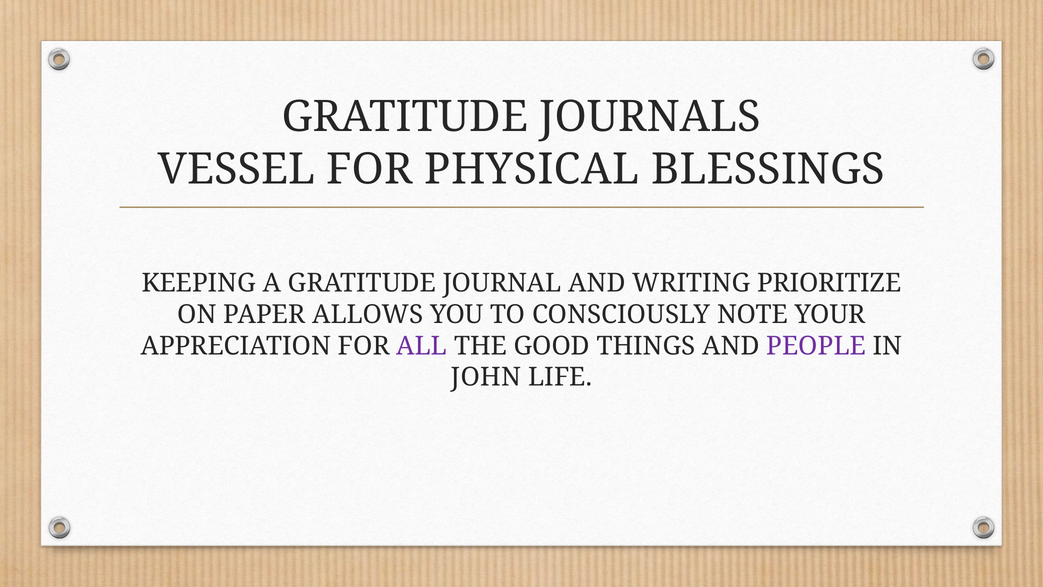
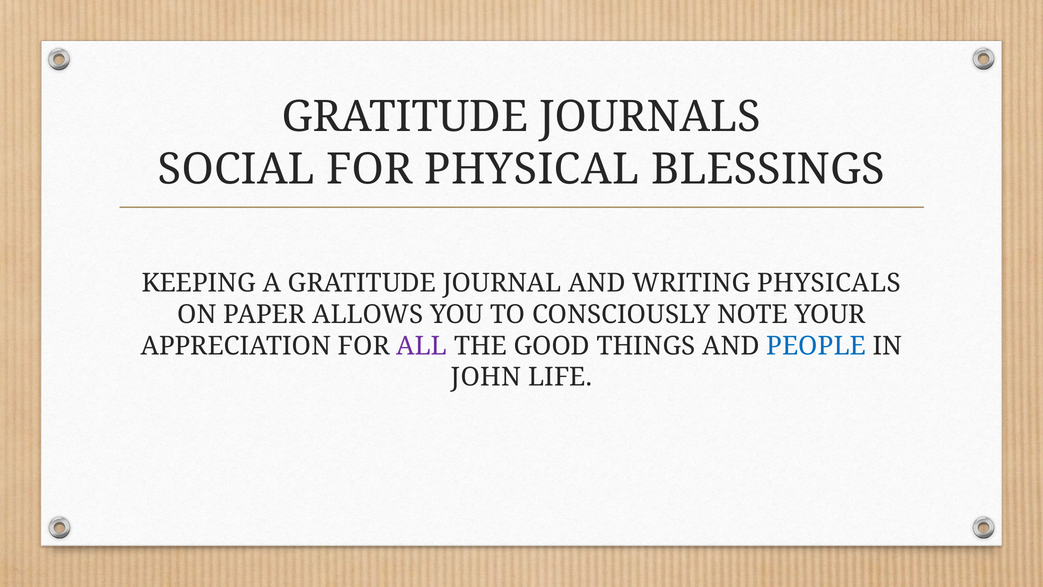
VESSEL: VESSEL -> SOCIAL (236, 169)
PRIORITIZE: PRIORITIZE -> PHYSICALS (829, 283)
PEOPLE colour: purple -> blue (816, 346)
